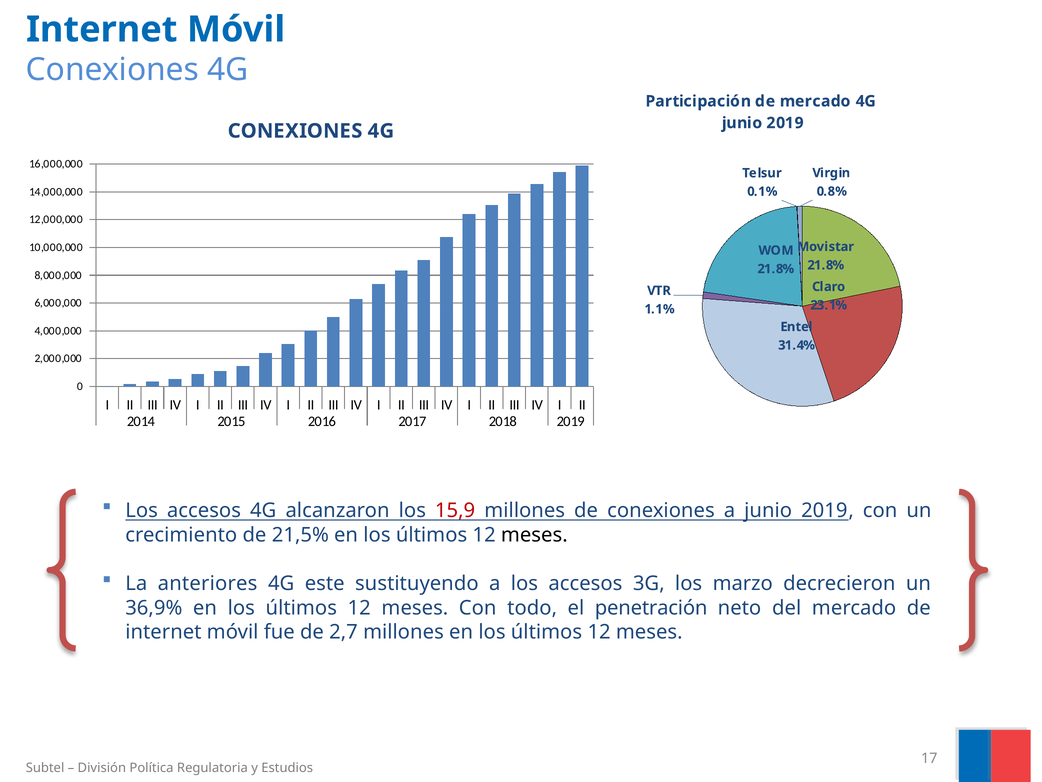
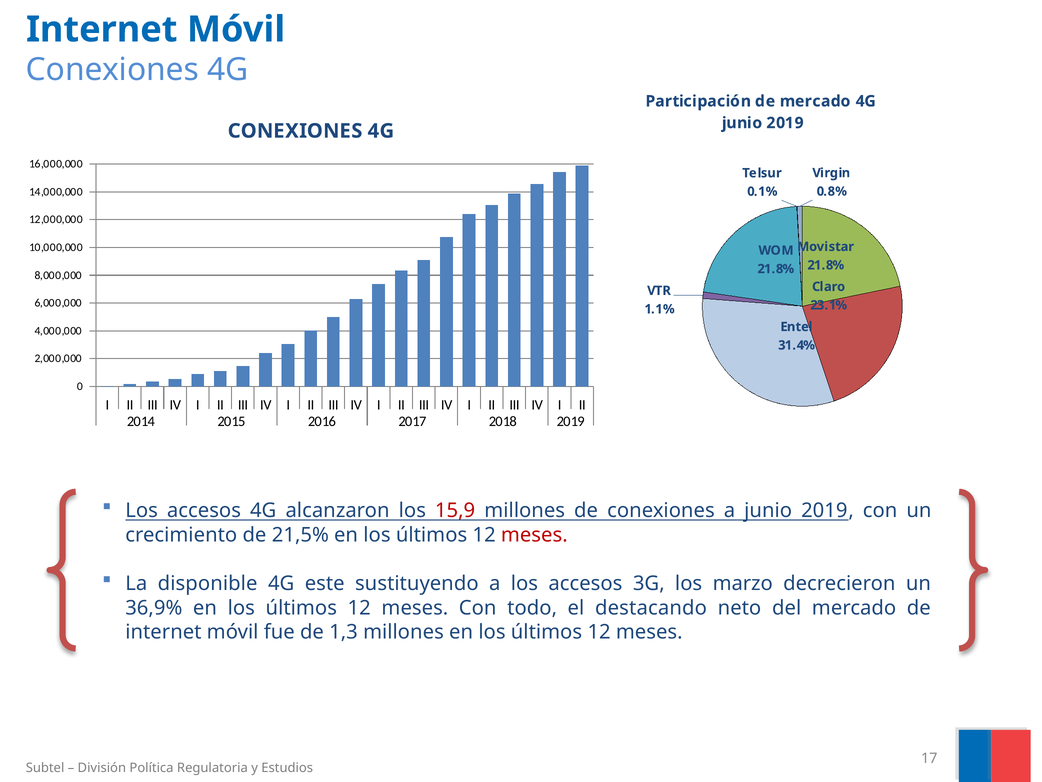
meses colour: black -> red (534, 534)
anteriores: anteriores -> disponible (208, 583)
penetración: penetración -> destacando (651, 607)
2,7: 2,7 -> 1,3 (343, 632)
